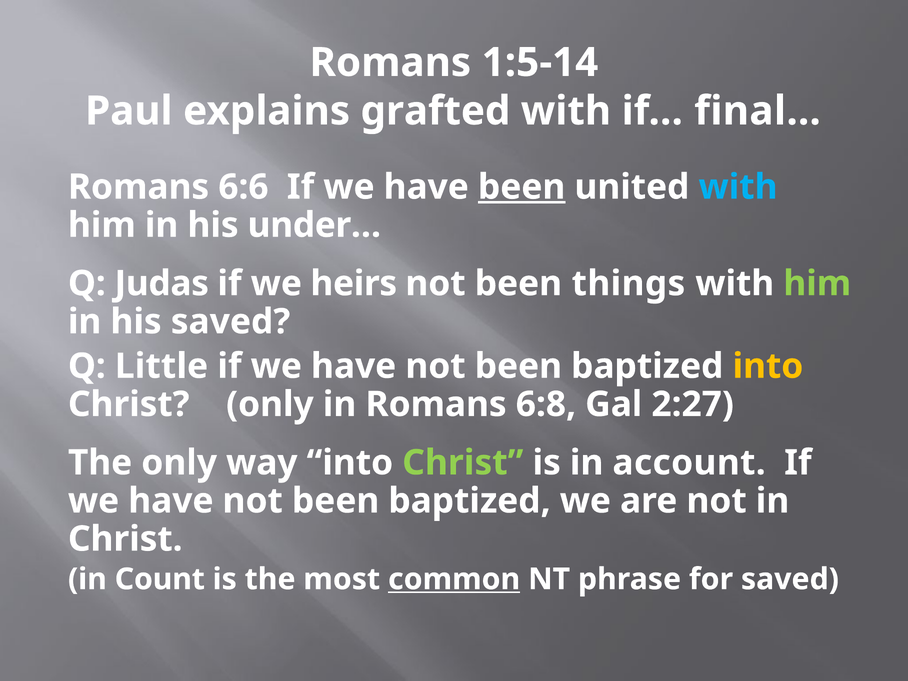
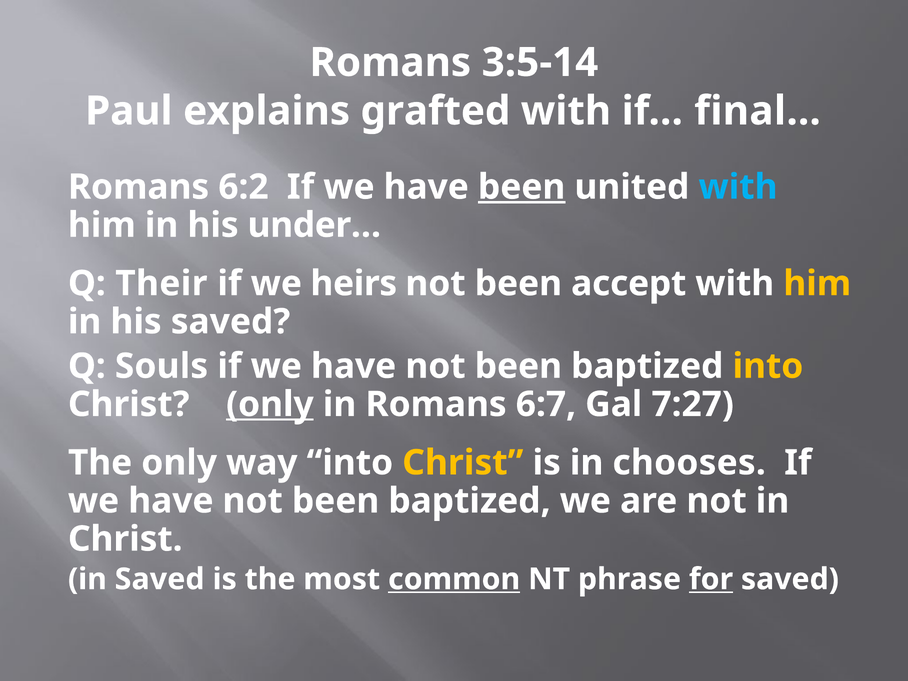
1:5-14: 1:5-14 -> 3:5-14 (540, 63)
6:6: 6:6 -> 6:2 (243, 187)
Judas: Judas -> Their (161, 284)
things: things -> accept (629, 284)
him colour: light green -> yellow (817, 284)
Little: Little -> Souls (161, 366)
only underline: none -> present (270, 404)
6:8: 6:8 -> 6:7 (546, 404)
2:27: 2:27 -> 7:27 (693, 404)
Christ colour: light green -> yellow (463, 463)
account: account -> chooses (689, 463)
in Count: Count -> Saved (160, 579)
for underline: none -> present (711, 579)
